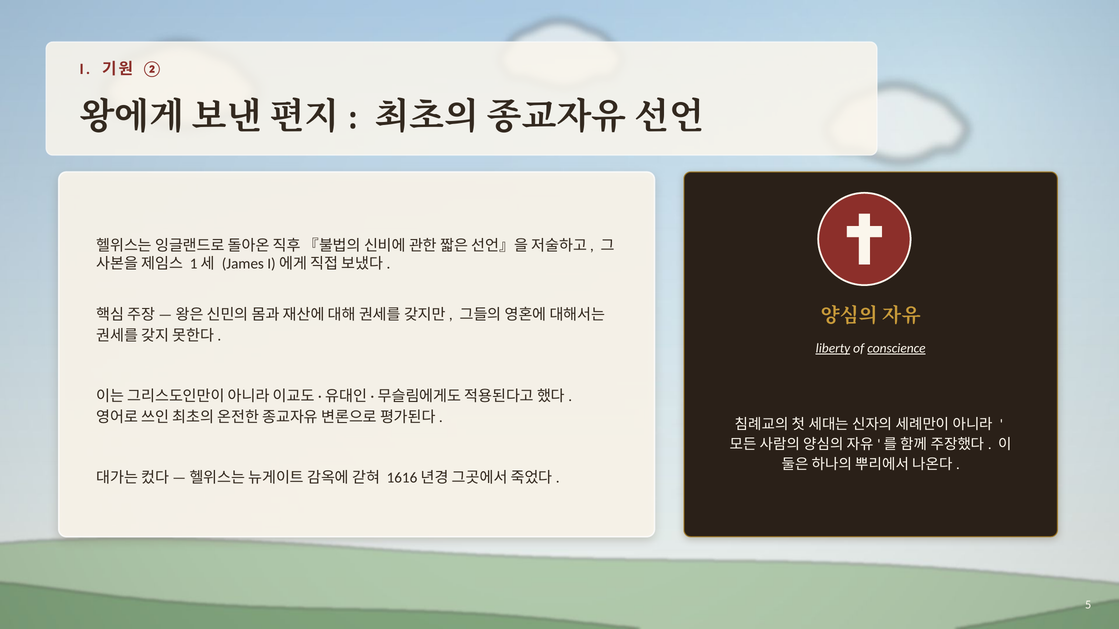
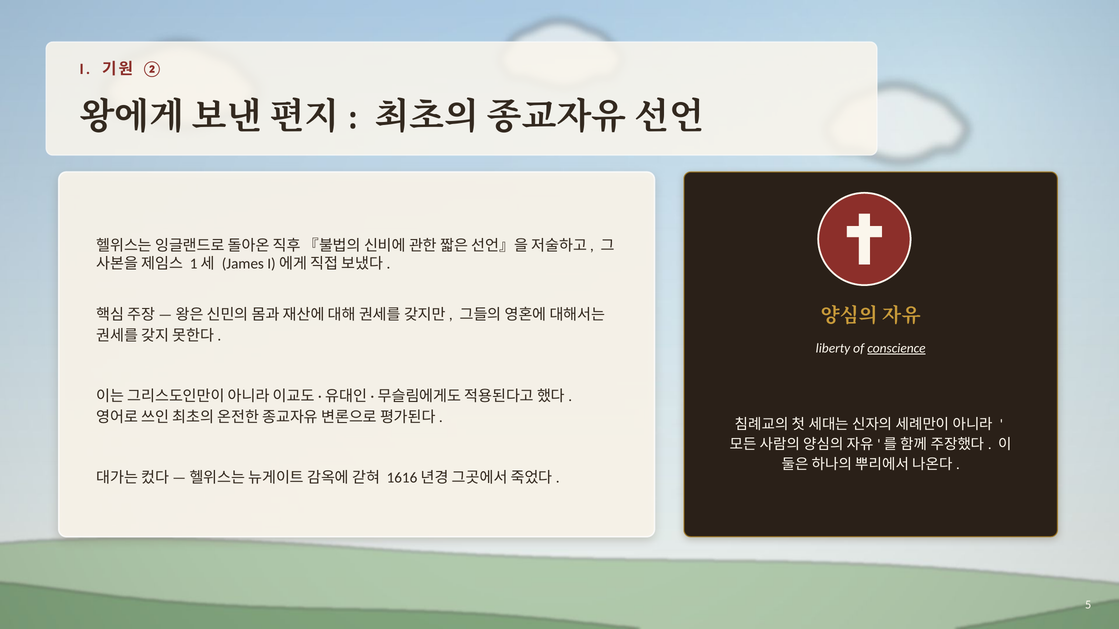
liberty underline: present -> none (833, 348)
